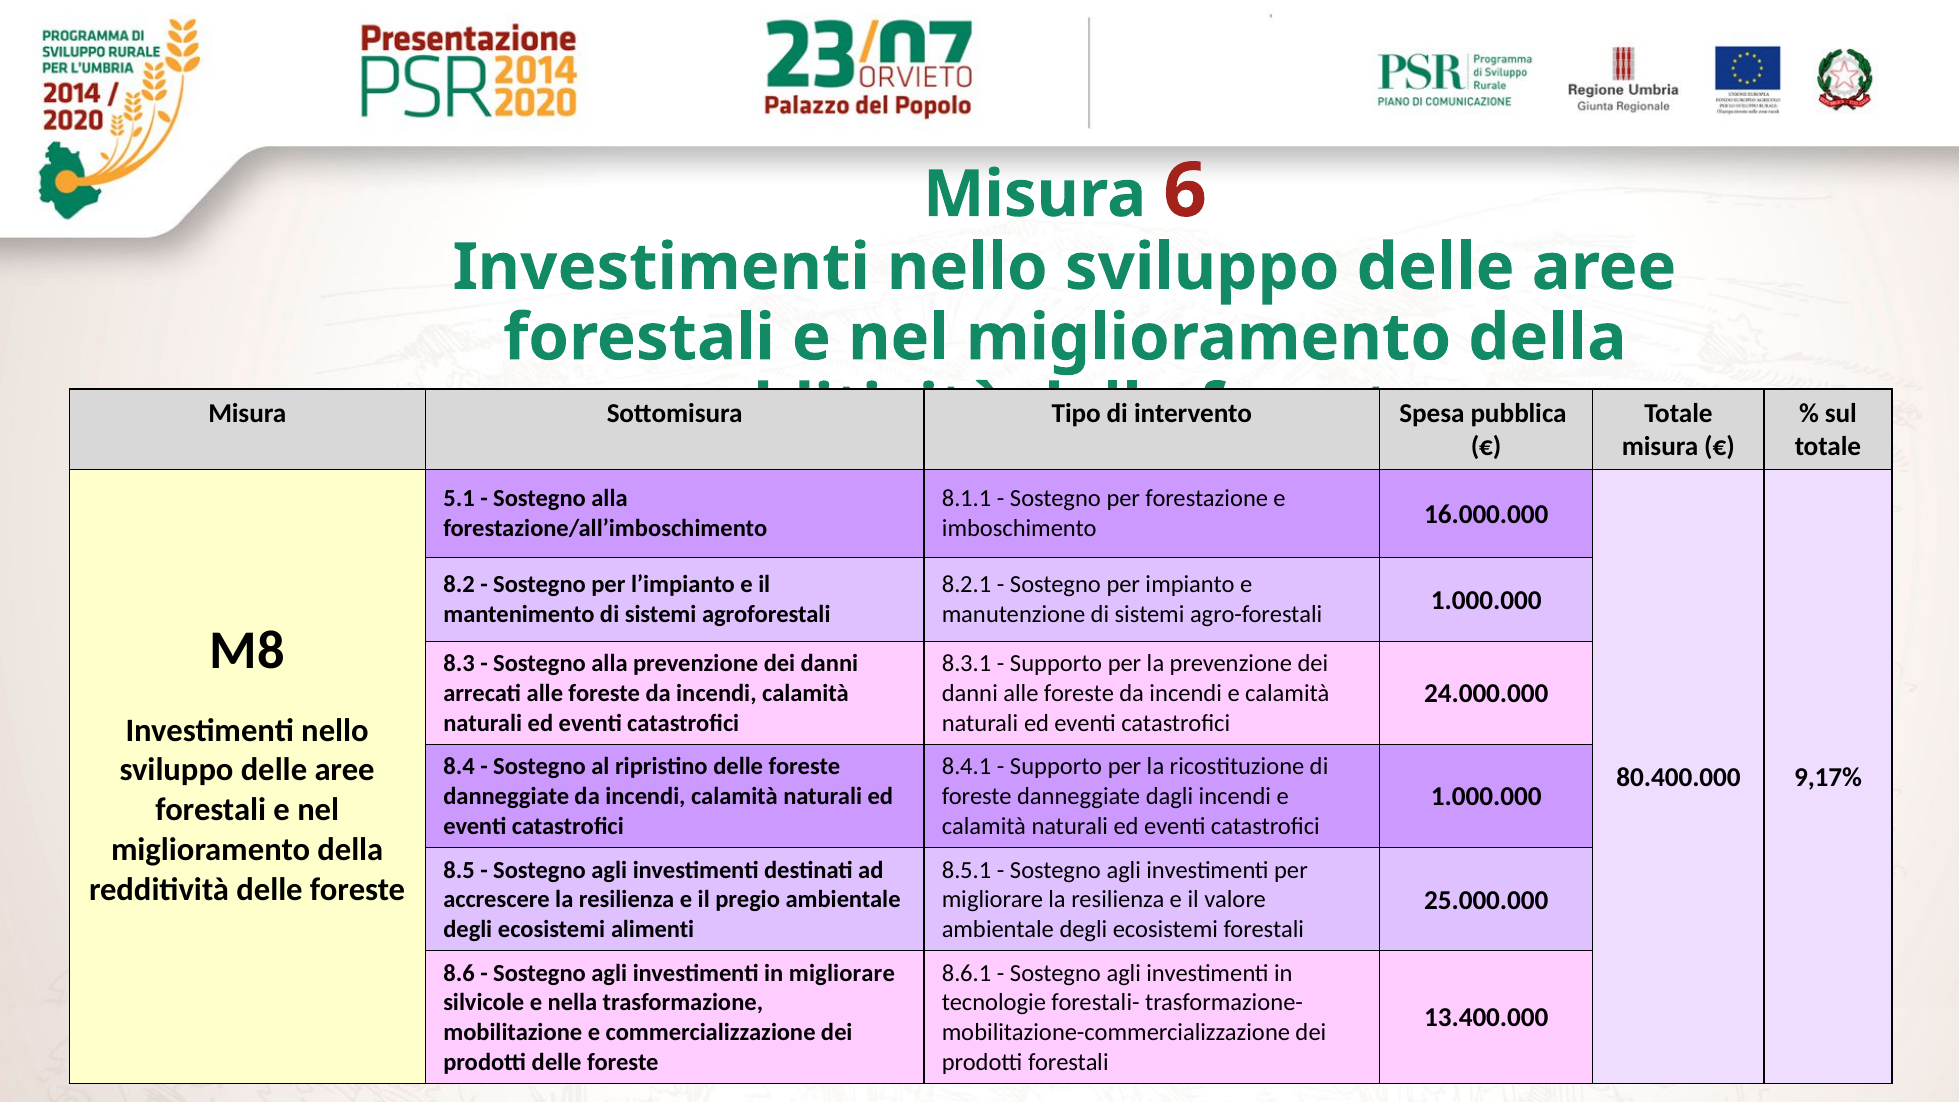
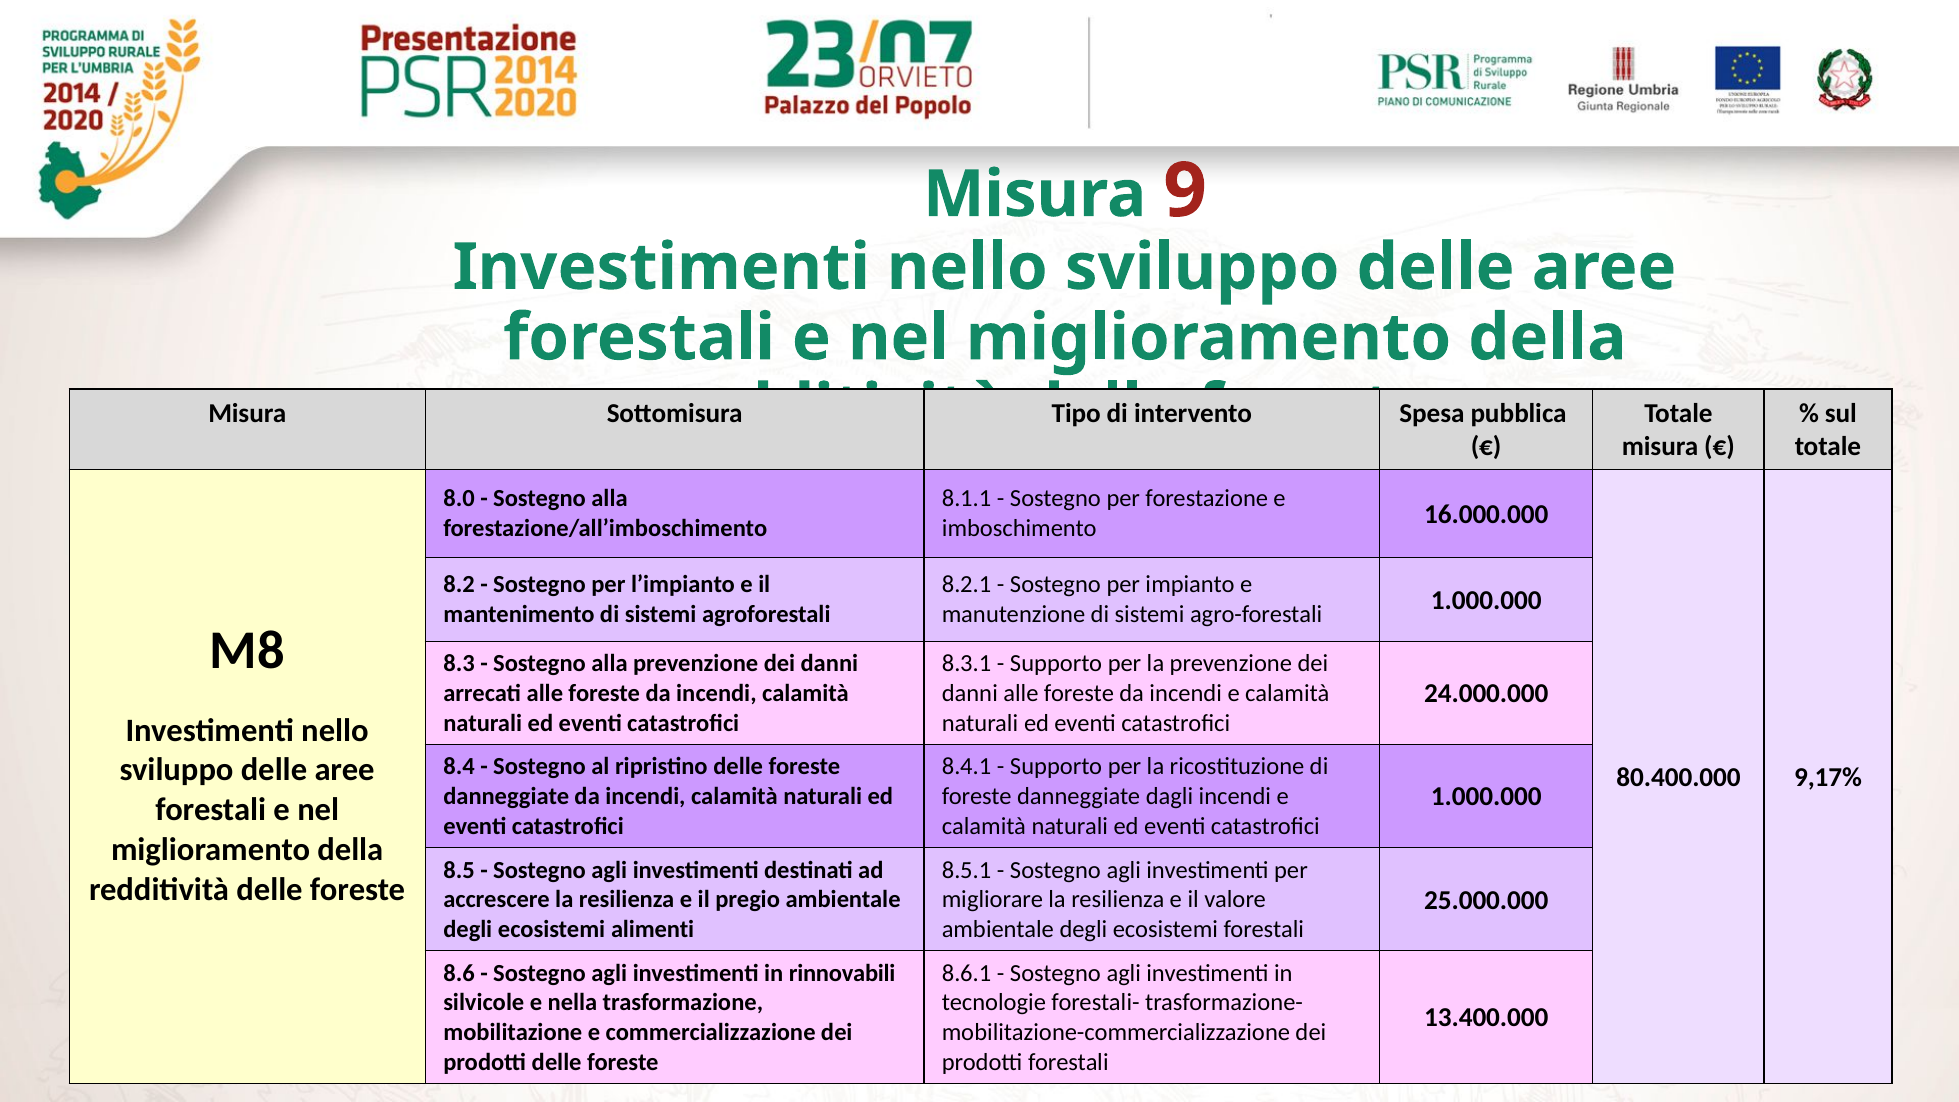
6: 6 -> 9 (1185, 191)
5.1: 5.1 -> 8.0 (459, 499)
in migliorare: migliorare -> rinnovabili (842, 973)
